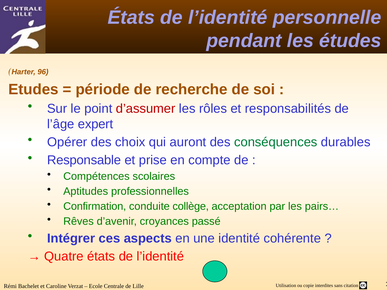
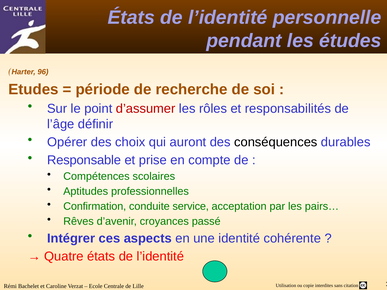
expert: expert -> définir (96, 124)
conséquences colour: green -> black (276, 142)
collège: collège -> service (191, 207)
